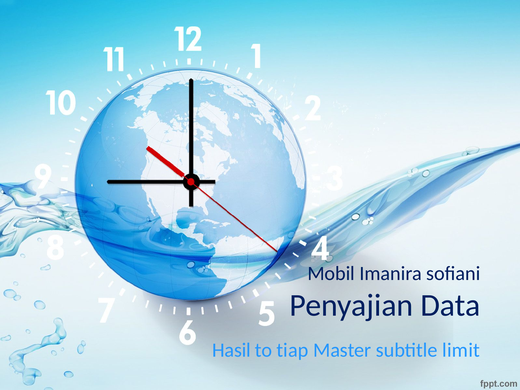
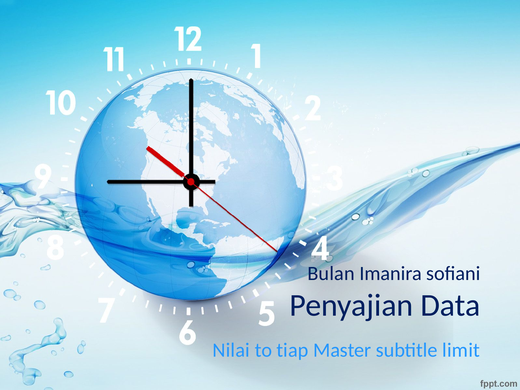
Mobil: Mobil -> Bulan (331, 273)
Hasil: Hasil -> Nilai (231, 350)
